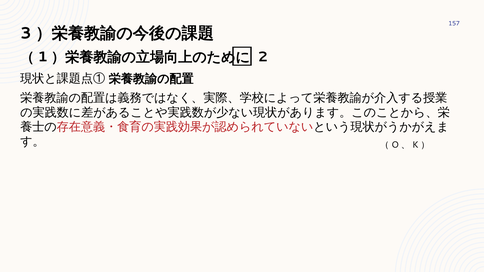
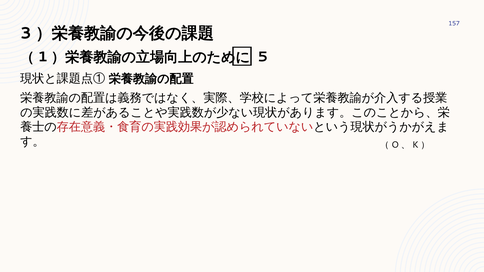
2: 2 -> 5 (263, 57)
